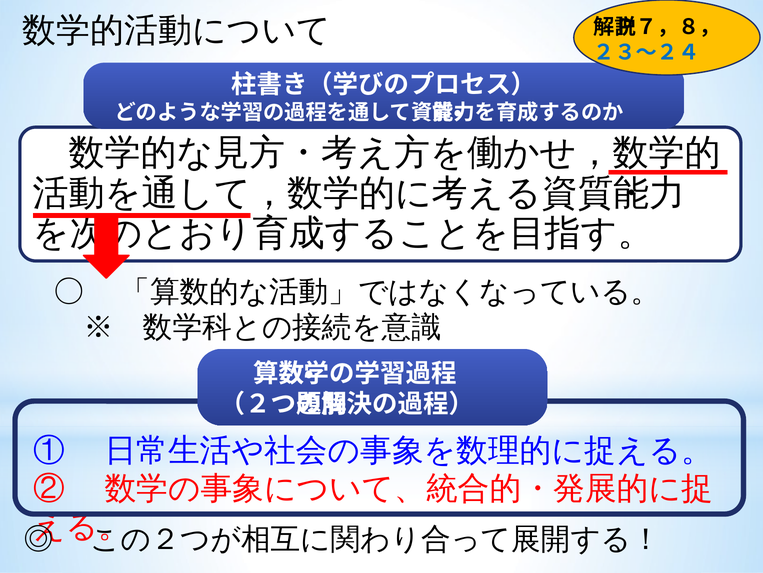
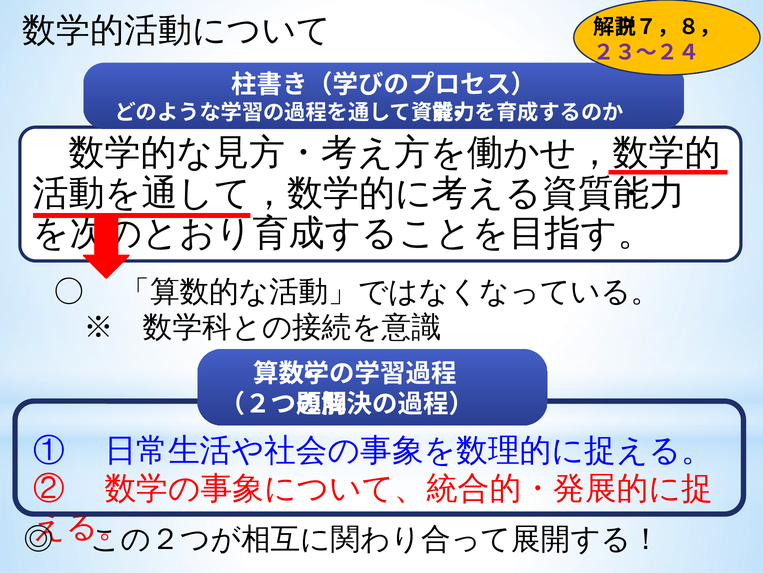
２３～２４ colour: blue -> purple (646, 53)
